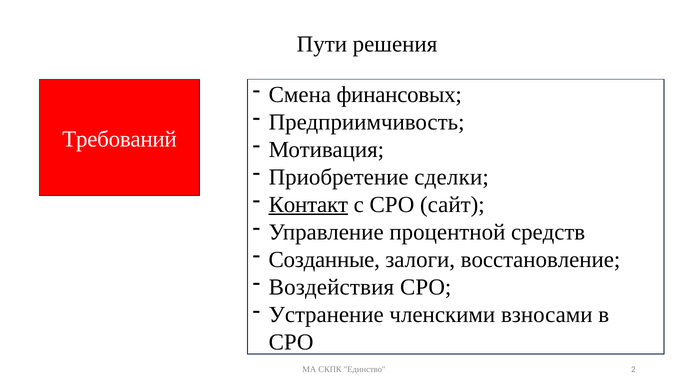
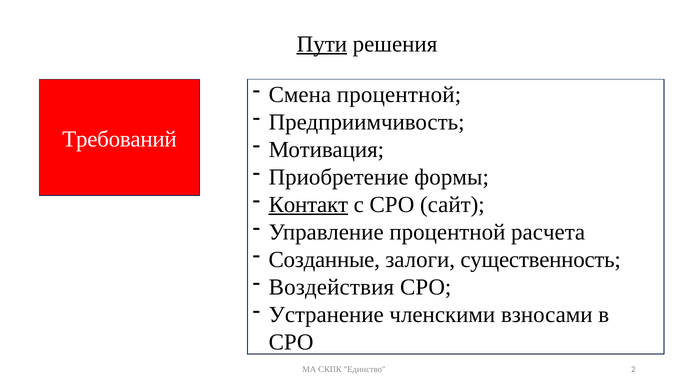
Пути underline: none -> present (322, 44)
Смена финансовых: финансовых -> процентной (399, 94)
сделки: сделки -> формы (452, 177)
средств: средств -> расчета (548, 232)
восстановление: восстановление -> существенность (541, 260)
